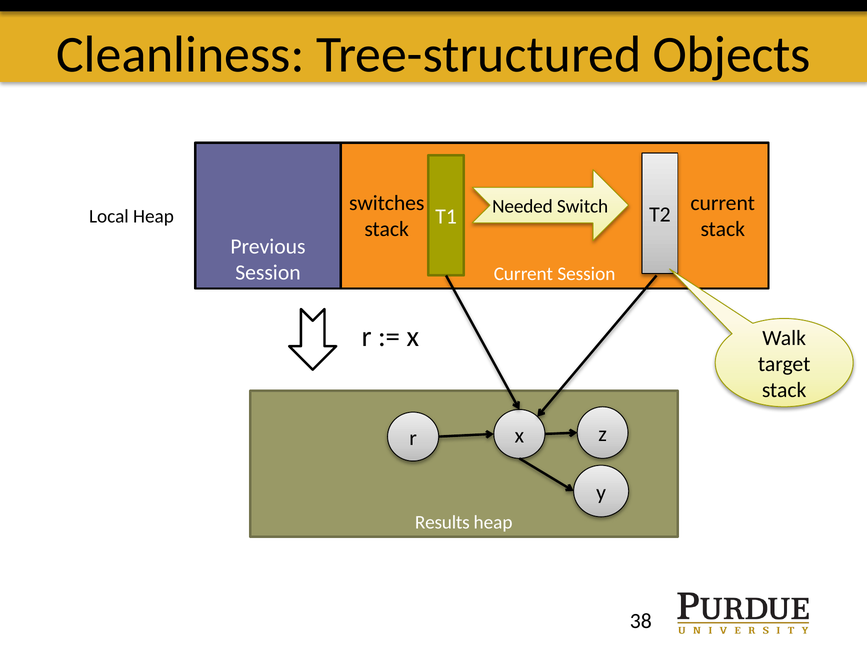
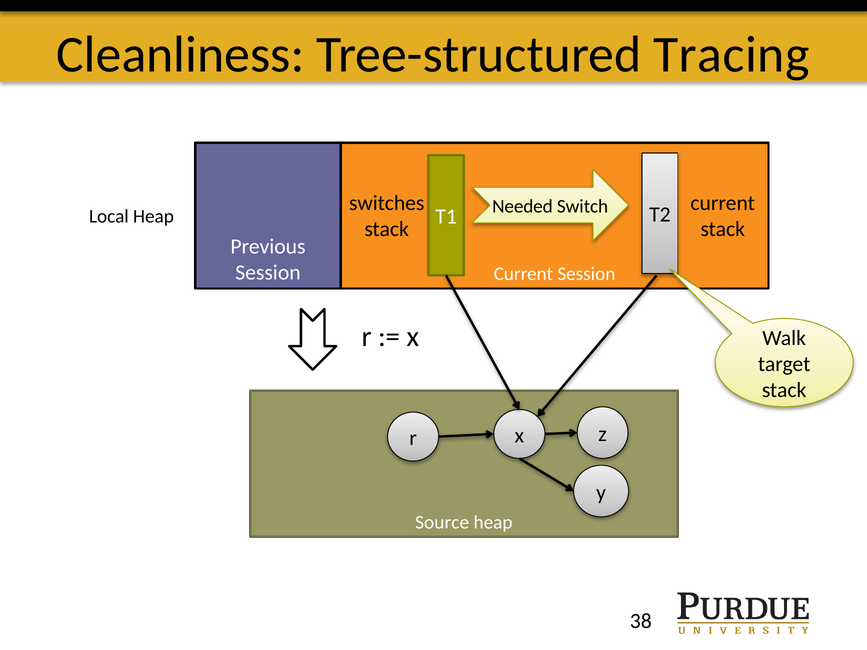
Objects: Objects -> Tracing (731, 55)
Results: Results -> Source (442, 522)
